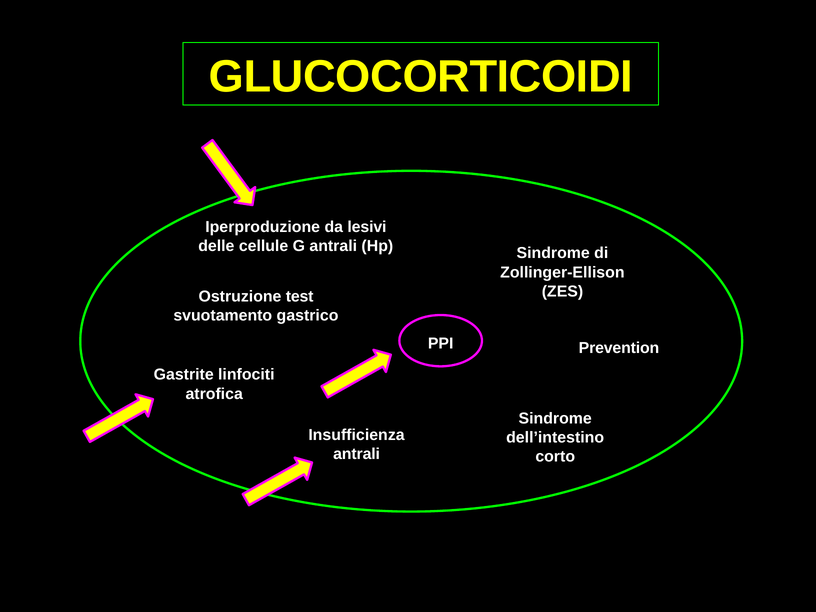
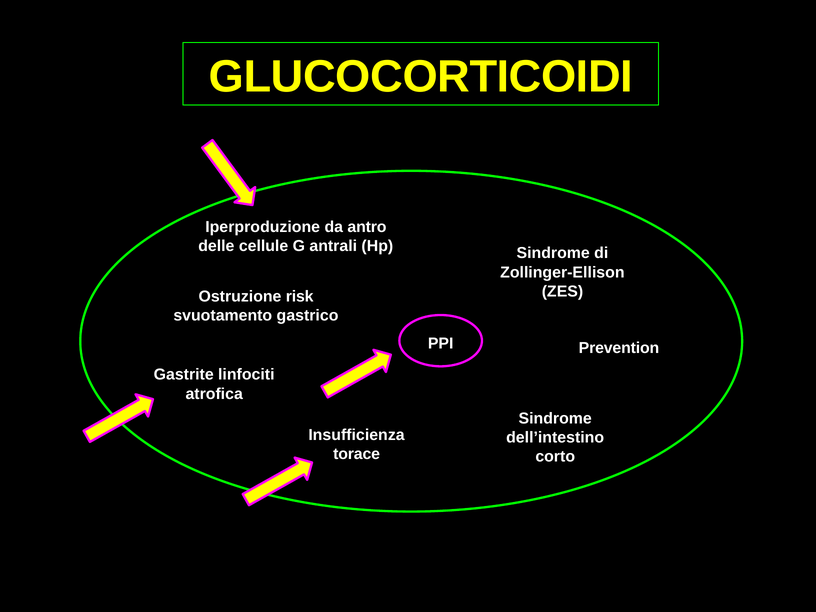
lesivi: lesivi -> antro (367, 227)
test: test -> risk (300, 296)
antrali: antrali -> torace (357, 454)
